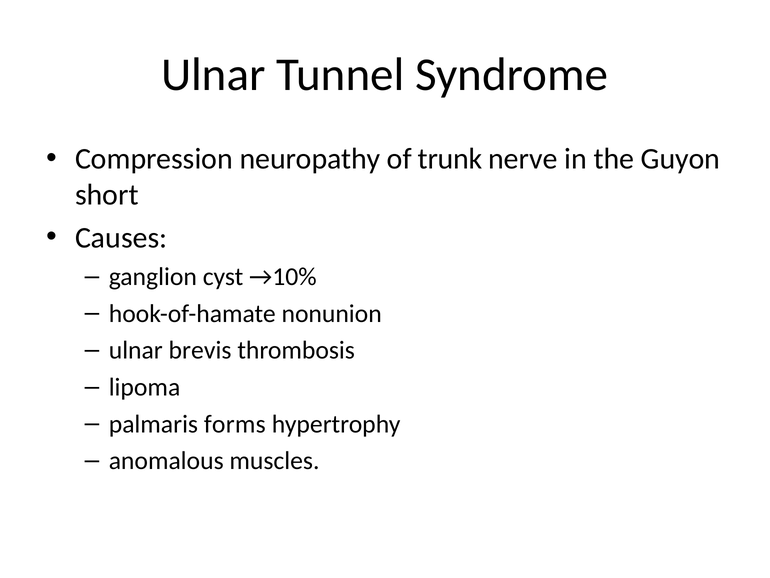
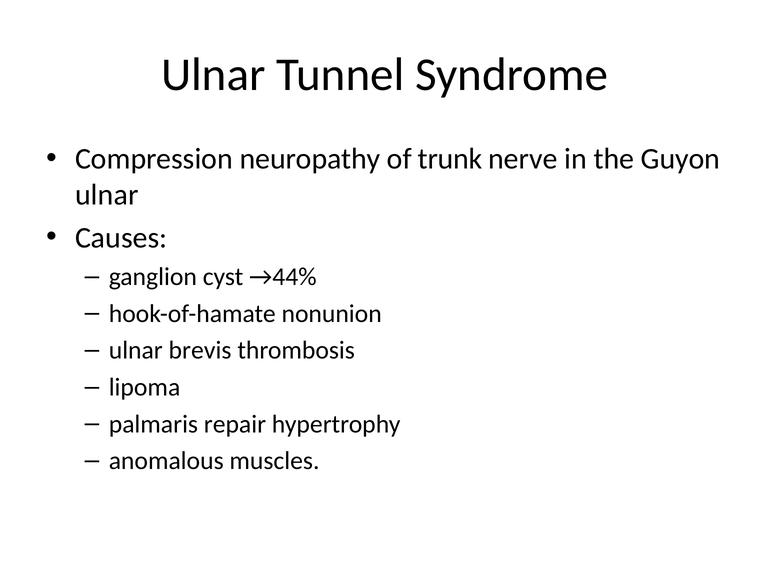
short: short -> ulnar (107, 195)
→10%: →10% -> →44% (283, 277)
forms: forms -> repair (235, 424)
